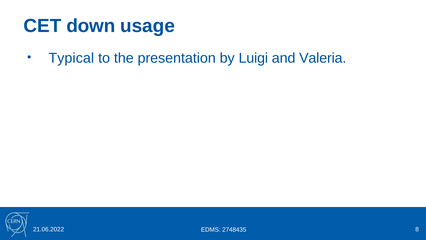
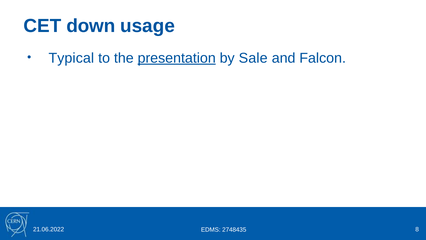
presentation underline: none -> present (177, 58)
Luigi: Luigi -> Sale (253, 58)
Valeria: Valeria -> Falcon (323, 58)
